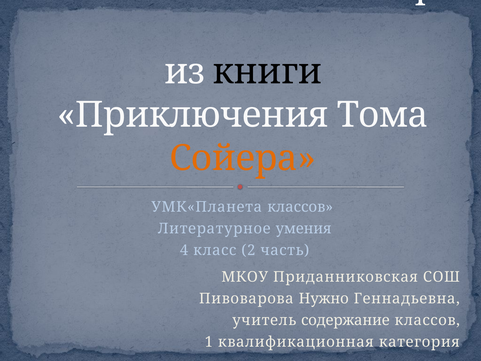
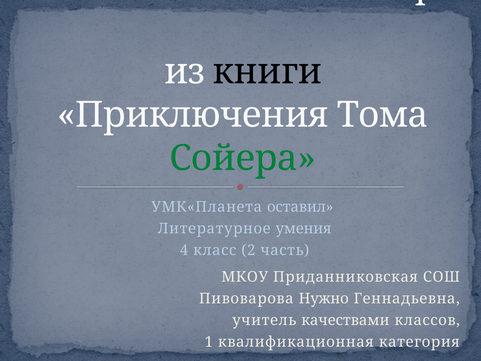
Сойера colour: orange -> green (243, 158)
УМК«Планета классов: классов -> оставил (300, 207)
содержание: содержание -> качествами (345, 320)
